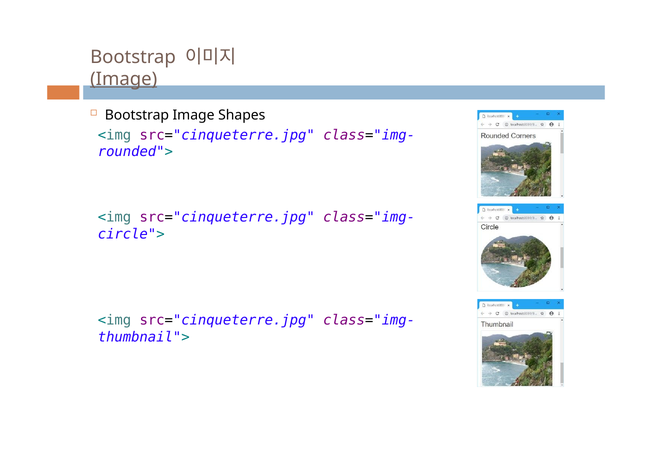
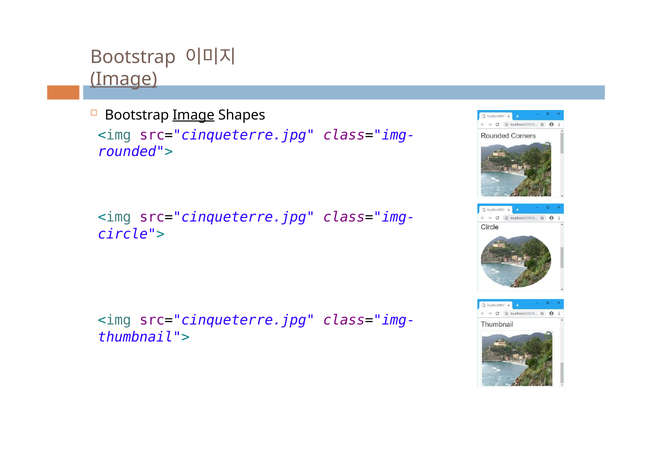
Image underline: none -> present (194, 115)
